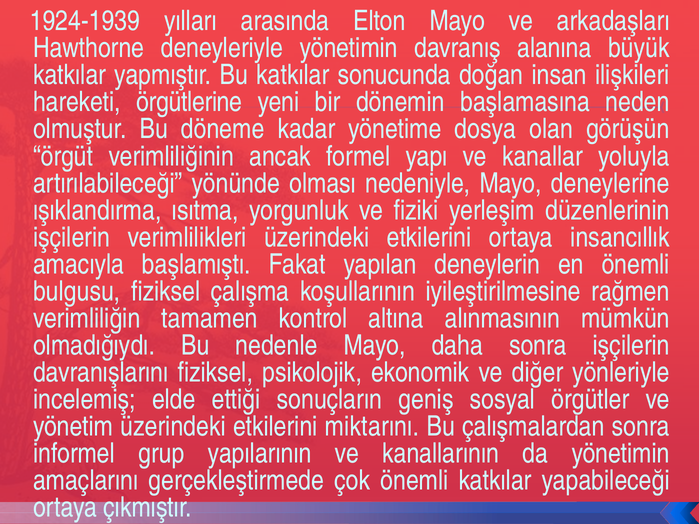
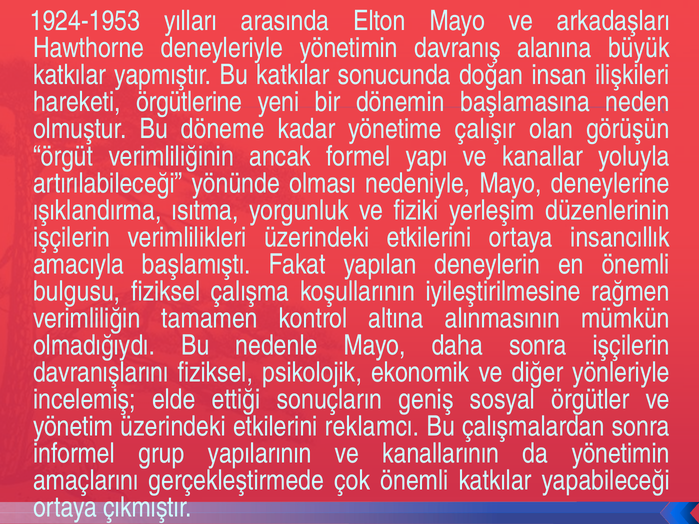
1924-1939: 1924-1939 -> 1924-1953 (85, 21)
dosya: dosya -> çalışır (485, 129)
miktarını: miktarını -> reklamcı (372, 427)
